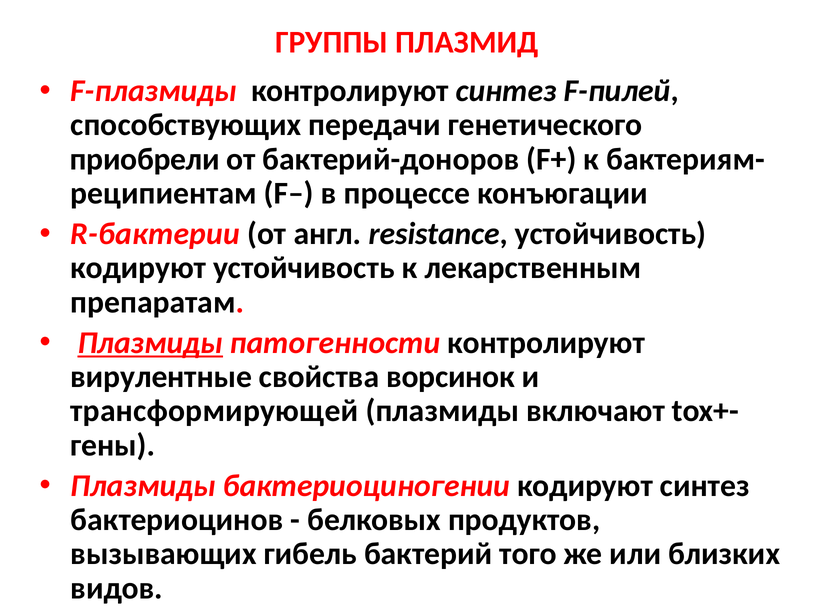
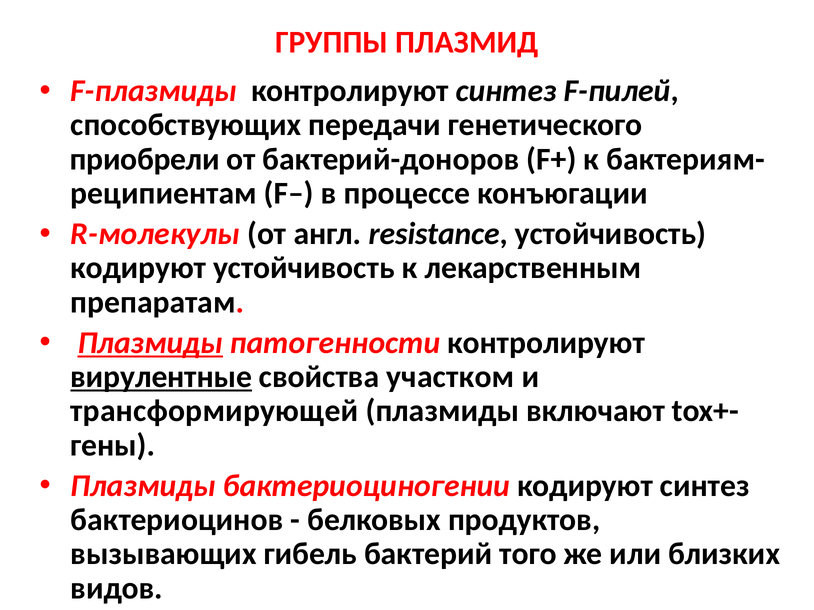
R-бактерии: R-бактерии -> R-молекулы (155, 234)
вирулентные underline: none -> present (161, 377)
ворсинок: ворсинок -> участком (450, 377)
